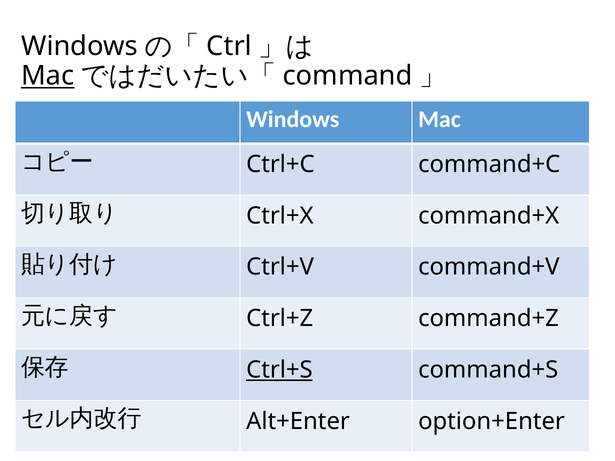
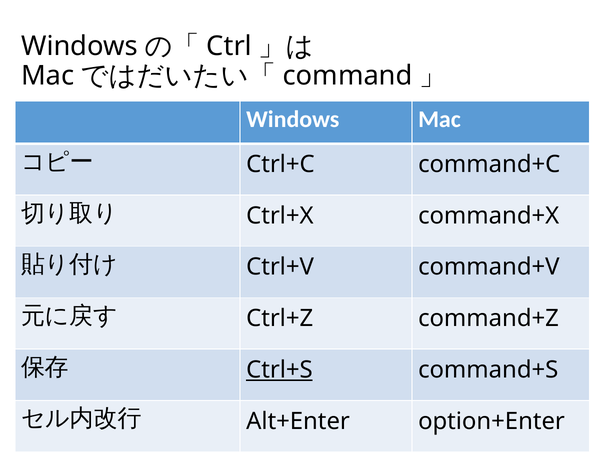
Mac underline: present -> none (48, 76)
